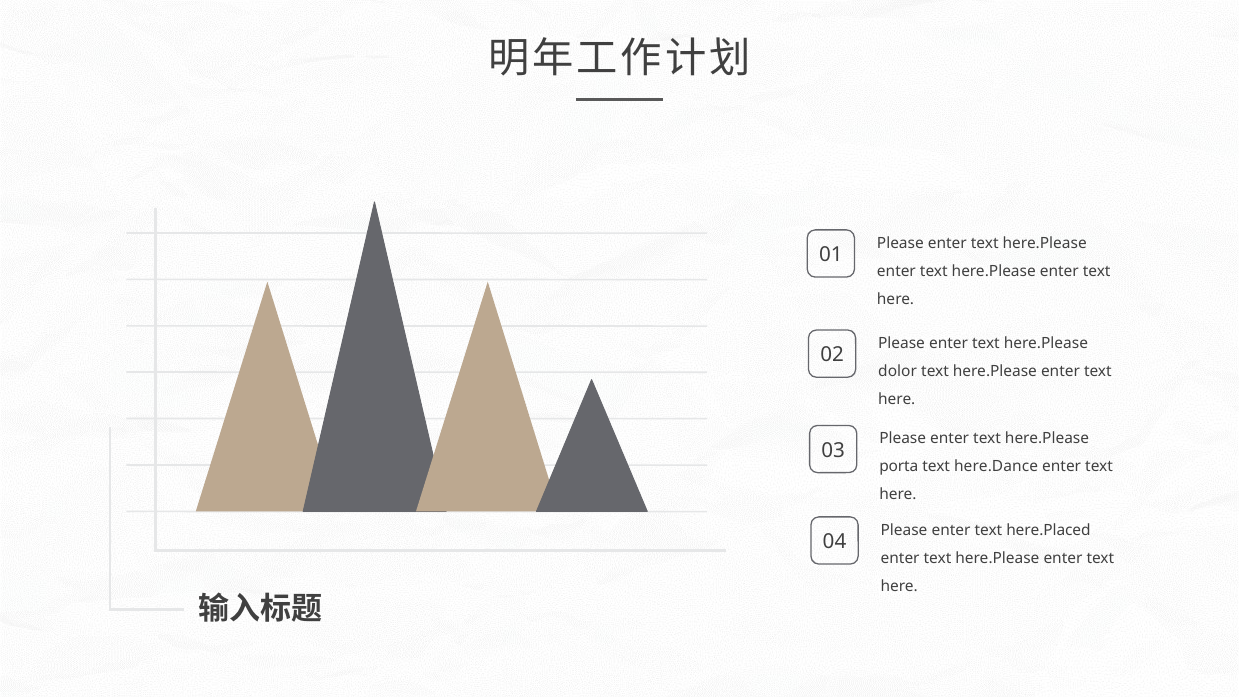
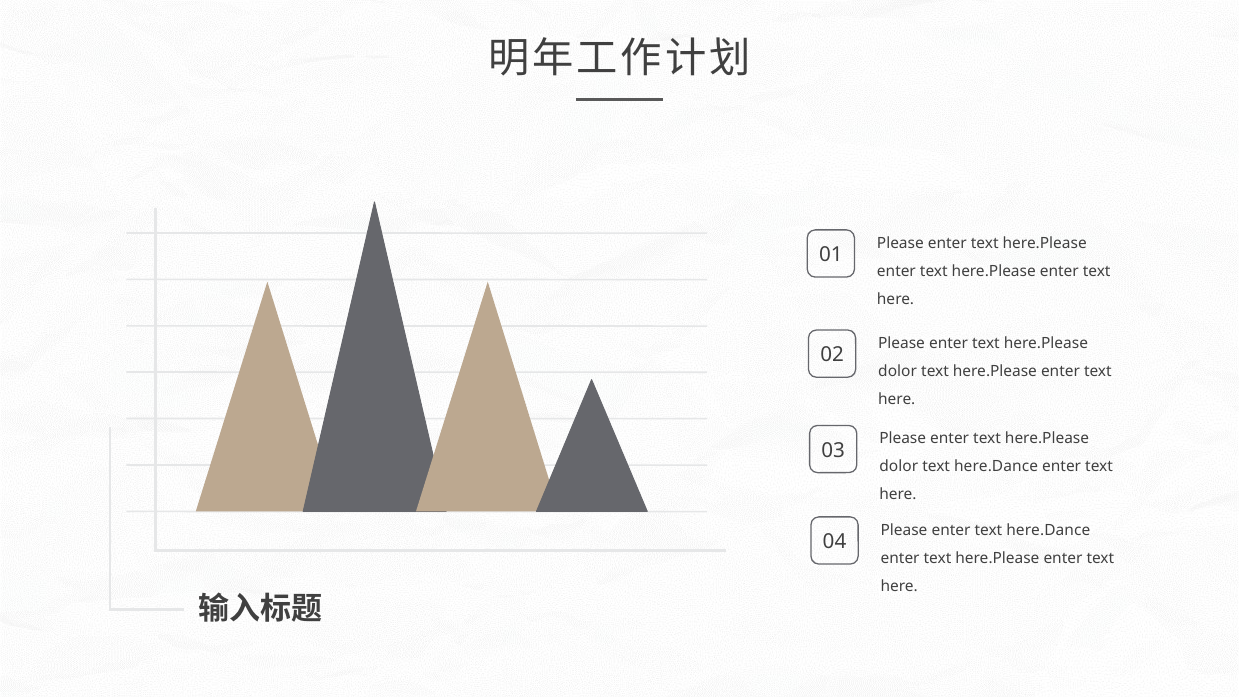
porta: porta -> dolor (899, 467)
enter text here.Placed: here.Placed -> here.Dance (1048, 530)
